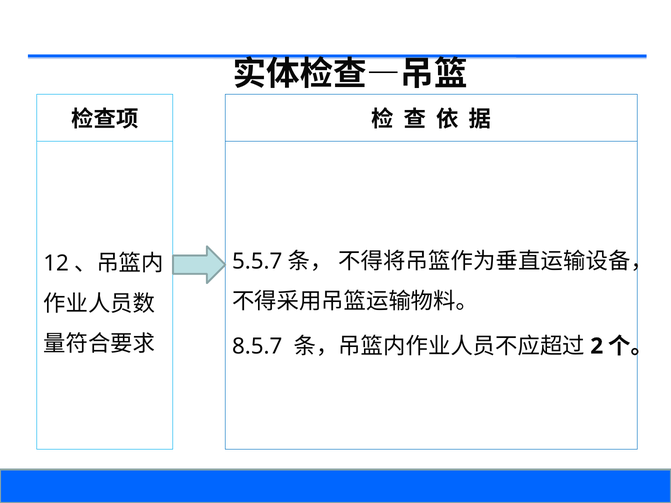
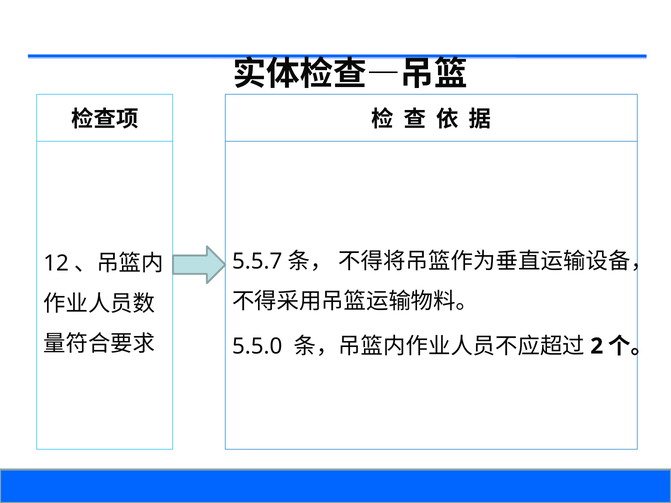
8.5.7: 8.5.7 -> 5.5.0 (257, 346)
